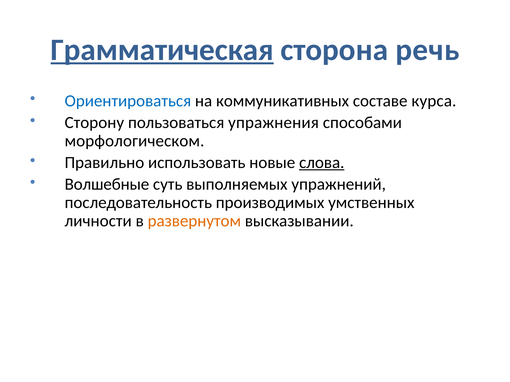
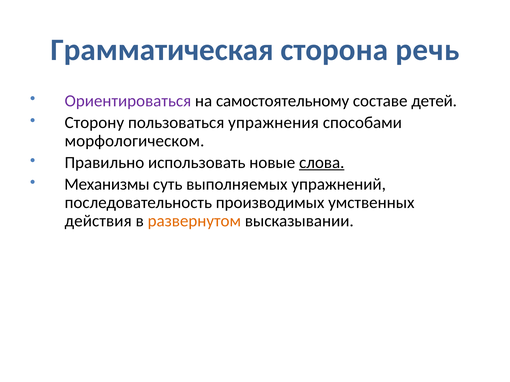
Грамматическая underline: present -> none (162, 50)
Ориентироваться colour: blue -> purple (128, 101)
коммуникативных: коммуникативных -> самостоятельному (283, 101)
курса: курса -> детей (434, 101)
Волшебные: Волшебные -> Механизмы (107, 184)
личности: личности -> действия (98, 221)
